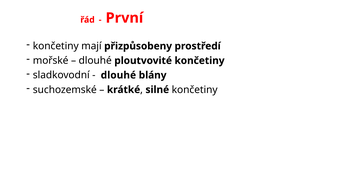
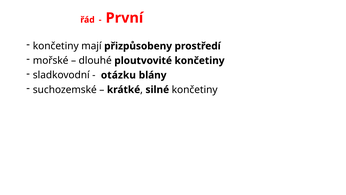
dlouhé: dlouhé -> otázku (118, 75)
